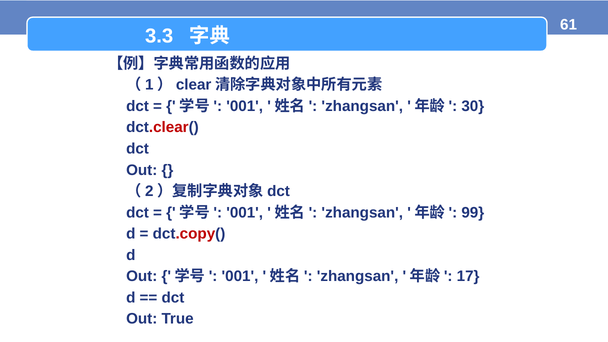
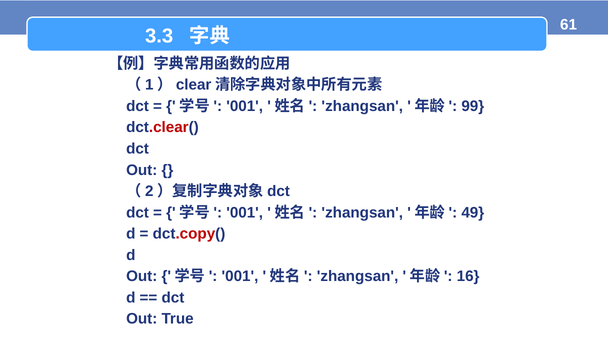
30: 30 -> 99 (473, 106)
99: 99 -> 49 (473, 213)
17: 17 -> 16 (468, 276)
